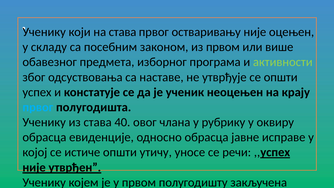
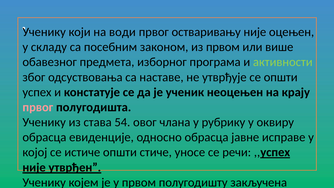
на става: става -> води (122, 32)
првог colour: light blue -> pink (38, 107)
40: 40 -> 54 (122, 122)
утичу: утичу -> стиче (156, 152)
